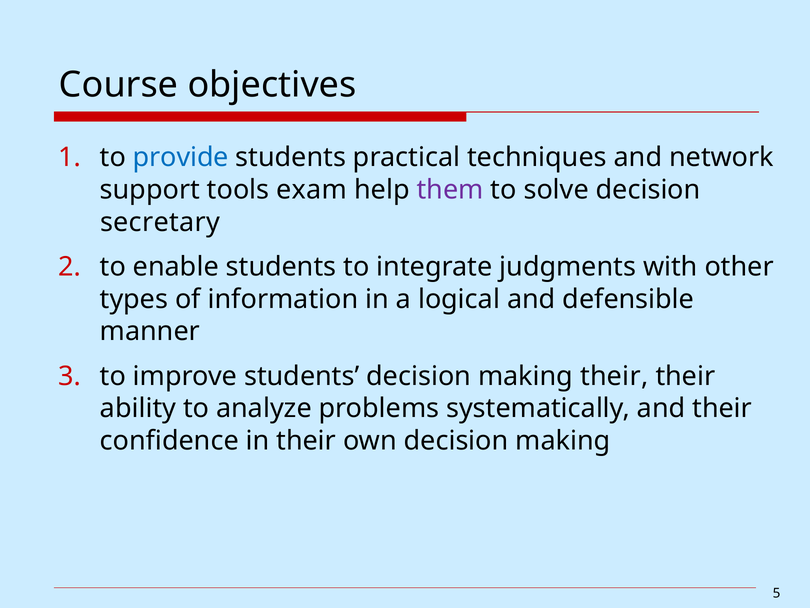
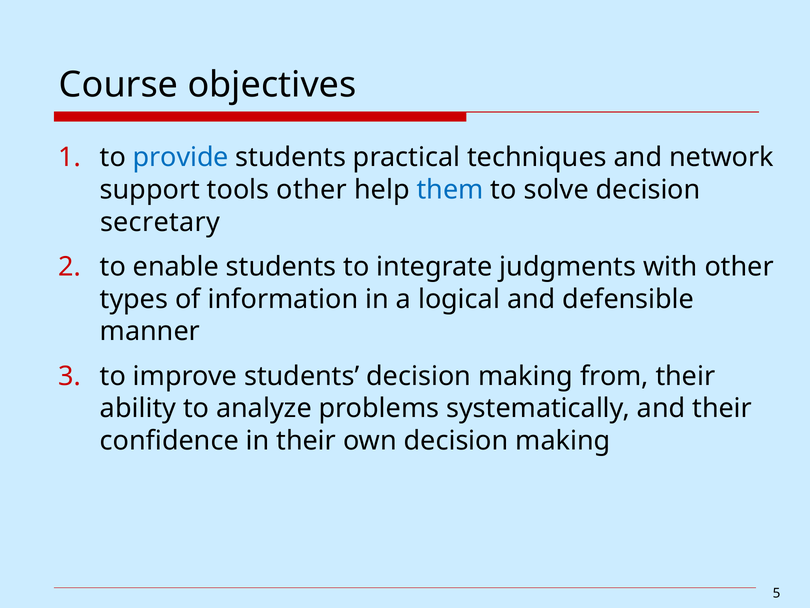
tools exam: exam -> other (312, 190)
them colour: purple -> blue (450, 190)
making their: their -> from (614, 376)
